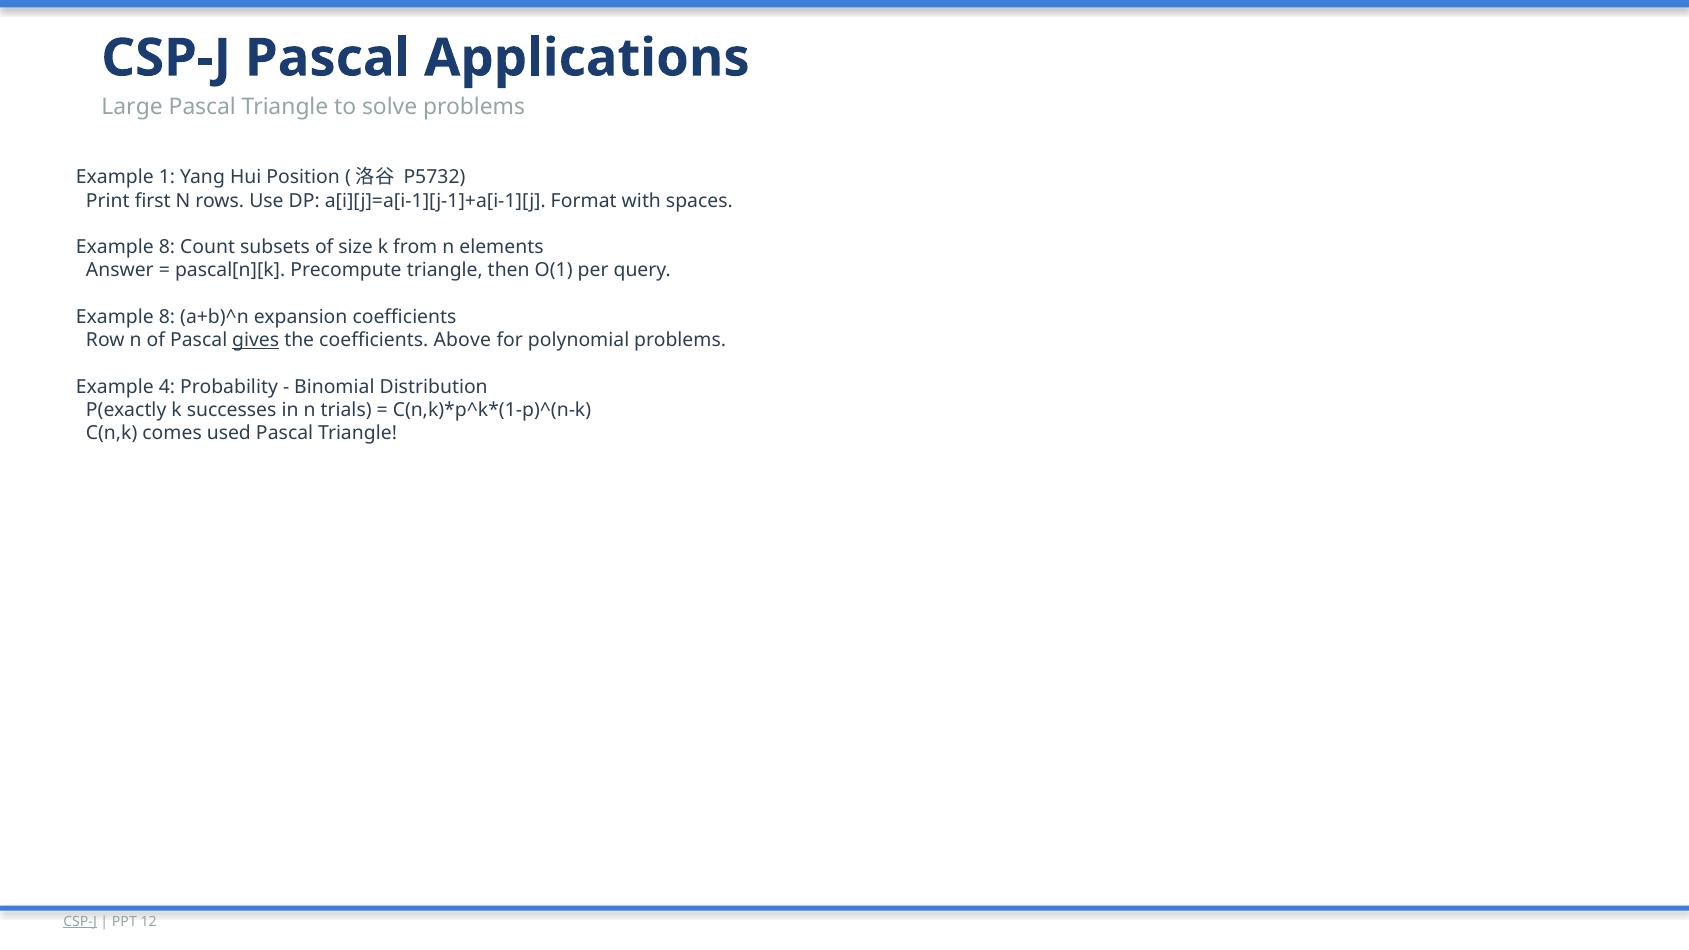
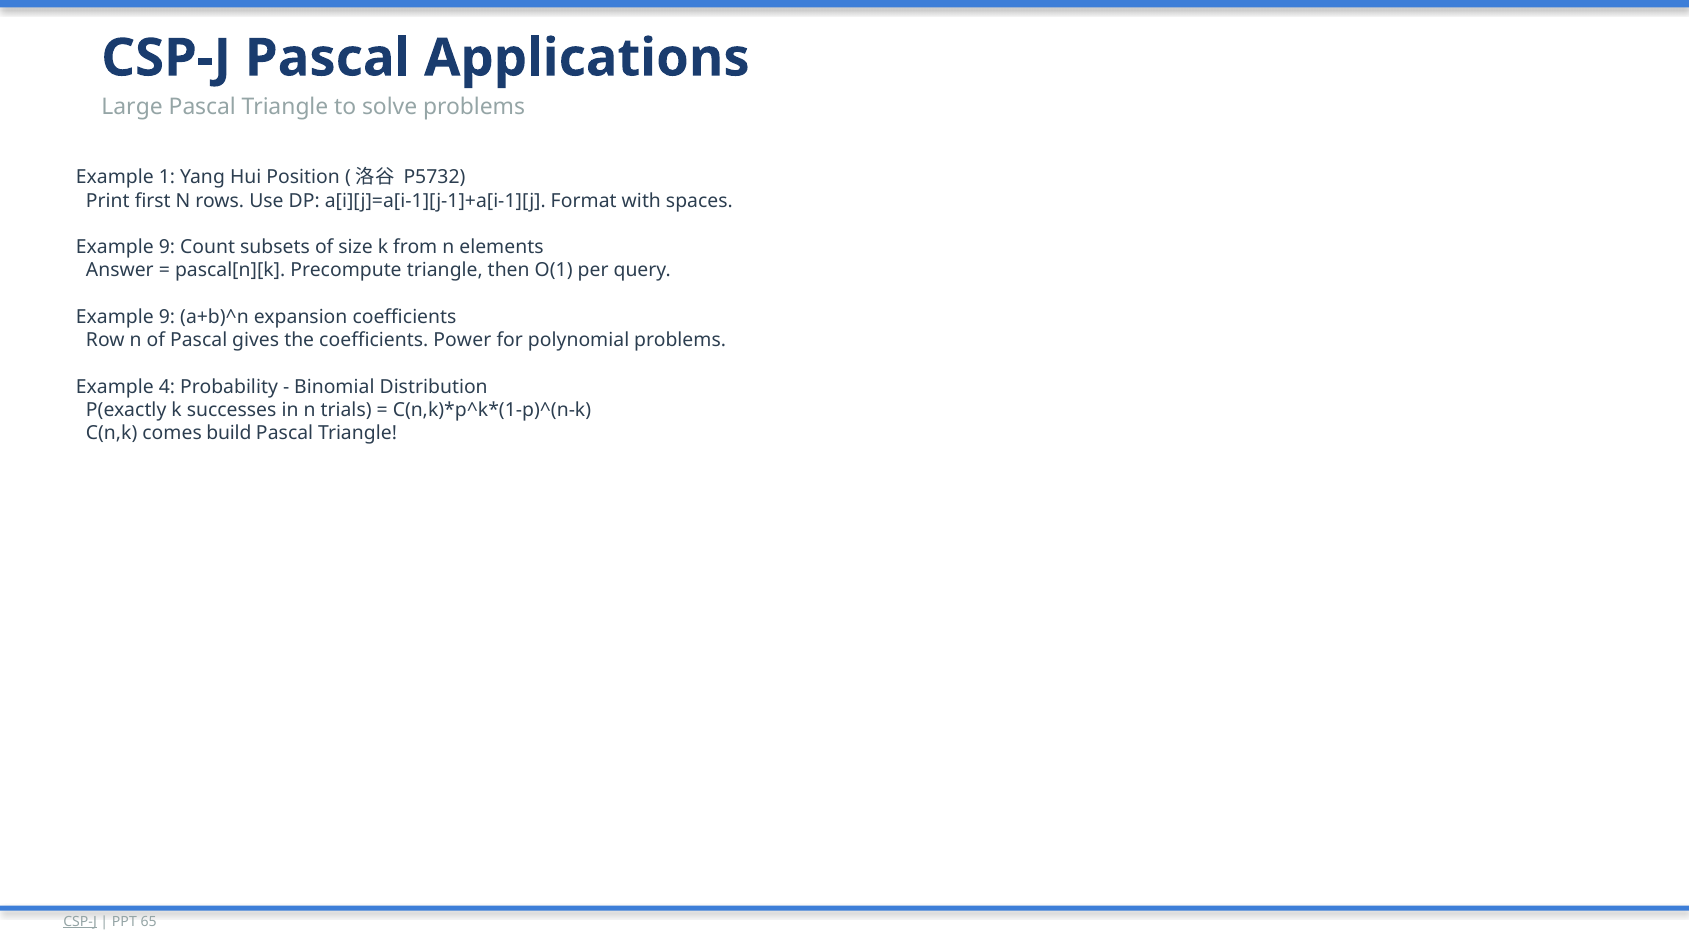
8: 8 -> 9 (167, 247)
8: 8 -> 9 (167, 317)
gives underline: present -> none (256, 340)
Above: Above -> Power (462, 340)
used: used -> build (229, 433)
12: 12 -> 65 (149, 921)
